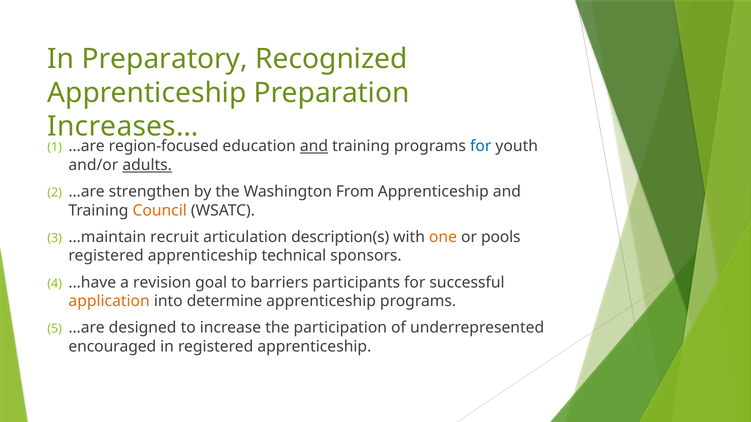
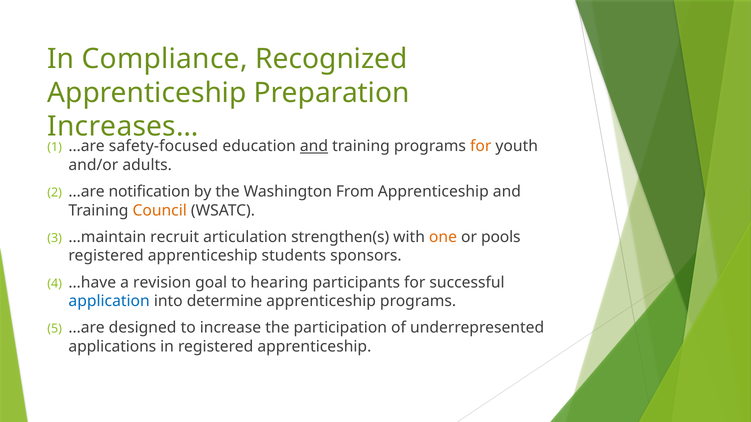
Preparatory: Preparatory -> Compliance (165, 59)
region-focused: region-focused -> safety-focused (163, 146)
for colour: blue -> orange (481, 146)
adults underline: present -> none (147, 165)
strengthen: strengthen -> notification (149, 192)
description(s: description(s -> strengthen(s (340, 237)
technical: technical -> students (294, 256)
barriers: barriers -> hearing (279, 283)
application colour: orange -> blue (109, 302)
encouraged: encouraged -> applications (112, 347)
